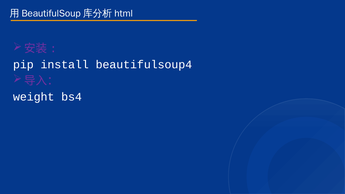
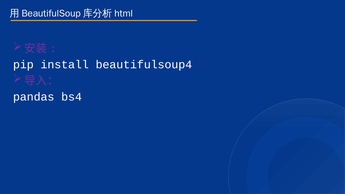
weight: weight -> pandas (34, 97)
